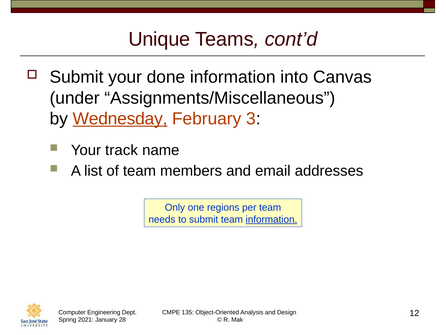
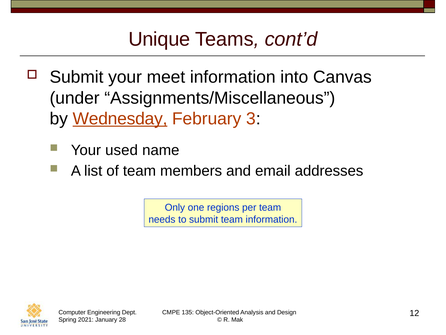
done: done -> meet (166, 77)
track: track -> used (122, 150)
information underline: present -> none (271, 219)
